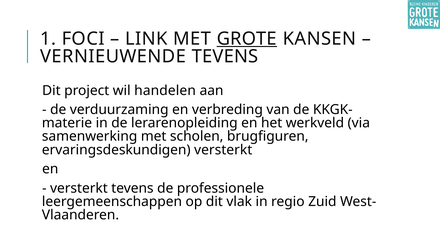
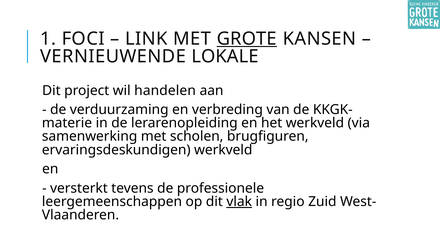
VERNIEUWENDE TEVENS: TEVENS -> LOKALE (225, 56)
ervaringsdeskundigen versterkt: versterkt -> werkveld (223, 150)
vlak underline: none -> present (239, 201)
